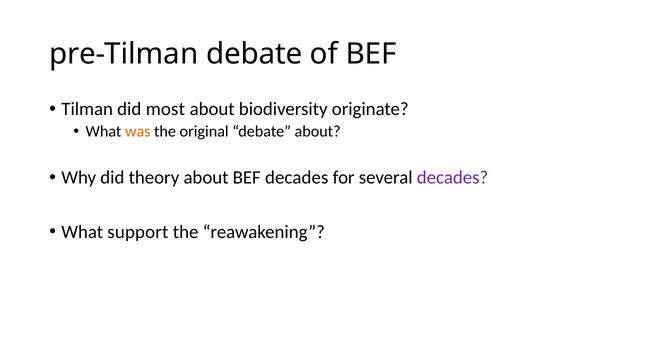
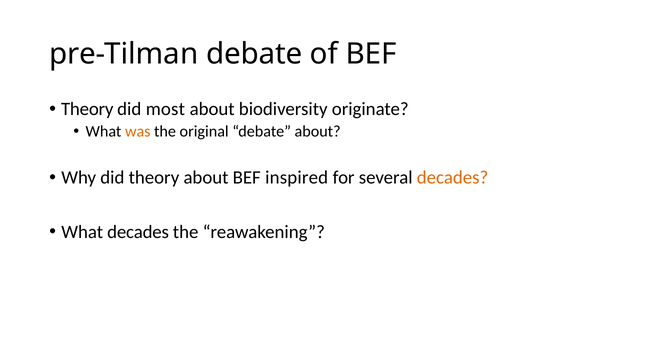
Tilman: Tilman -> Theory (87, 109)
BEF decades: decades -> inspired (297, 178)
decades colour: purple -> orange (453, 178)
What support: support -> decades (138, 232)
